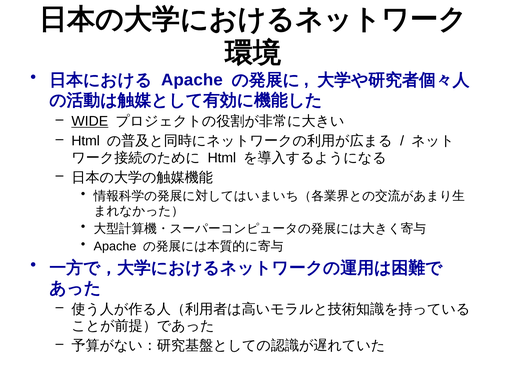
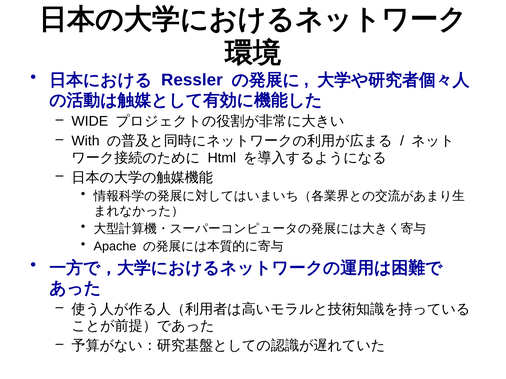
Apache: Apache -> Ressler (192, 80)
WIDE underline: present -> none (90, 121)
Html: Html -> With (86, 141)
